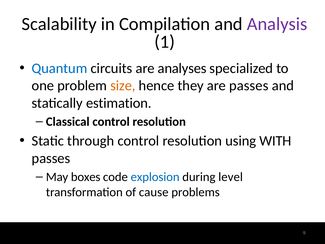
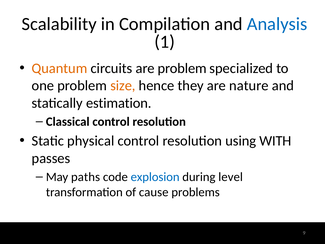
Analysis colour: purple -> blue (277, 24)
Quantum colour: blue -> orange (60, 68)
are analyses: analyses -> problem (182, 68)
are passes: passes -> nature (249, 86)
through: through -> physical (91, 141)
boxes: boxes -> paths (86, 177)
